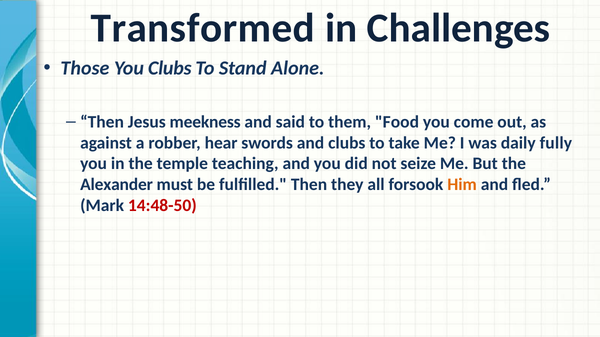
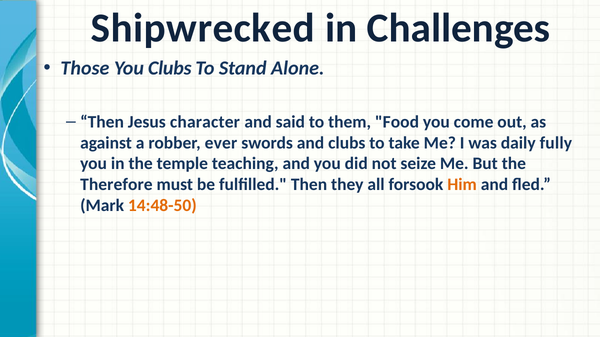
Transformed: Transformed -> Shipwrecked (203, 28)
meekness: meekness -> character (205, 122)
hear: hear -> ever (221, 143)
Alexander: Alexander -> Therefore (116, 185)
14:48-50 colour: red -> orange (162, 206)
